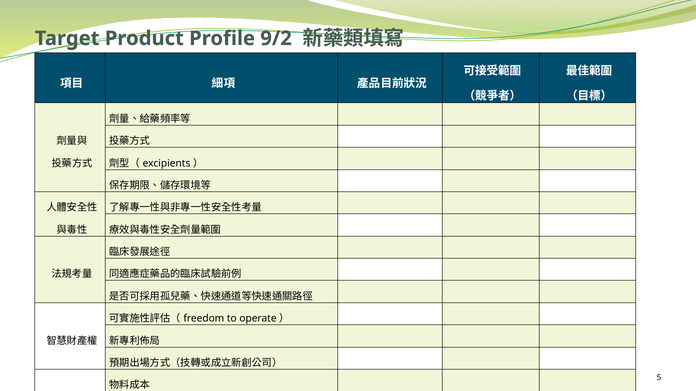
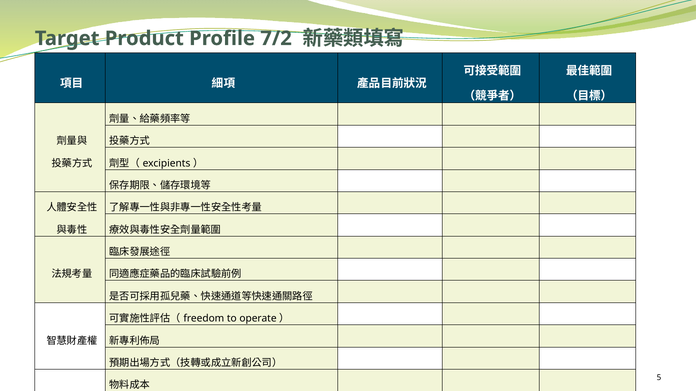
9/2: 9/2 -> 7/2 (276, 38)
